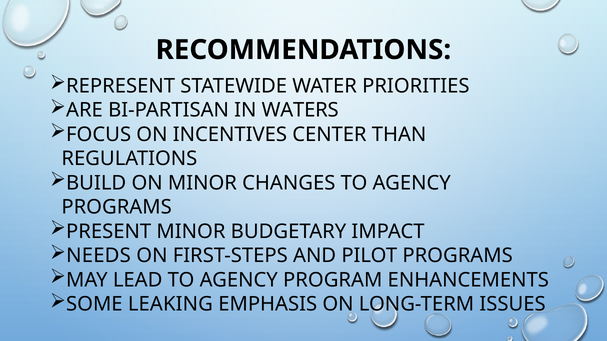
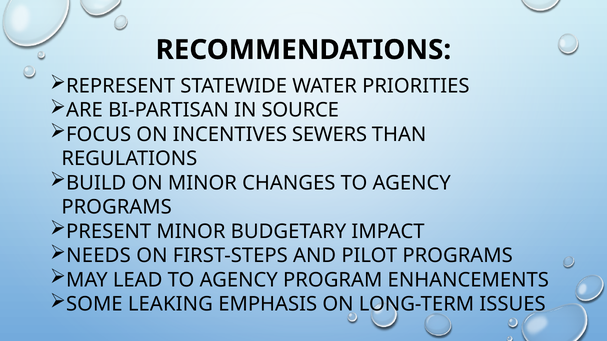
WATERS: WATERS -> SOURCE (300, 110)
CENTER: CENTER -> SEWERS (330, 135)
